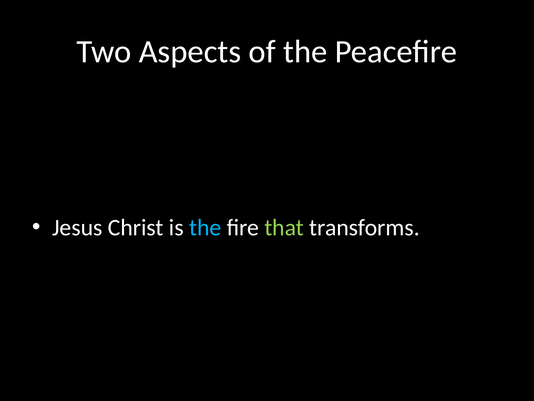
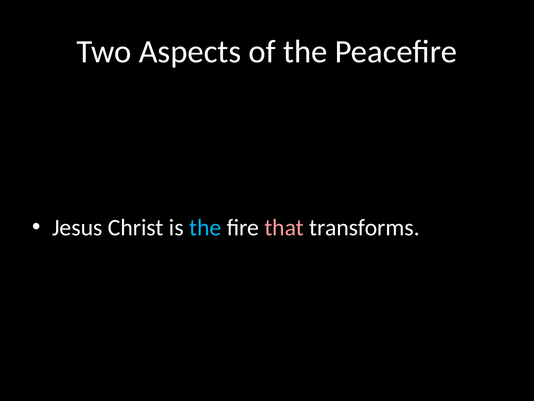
that colour: light green -> pink (284, 227)
